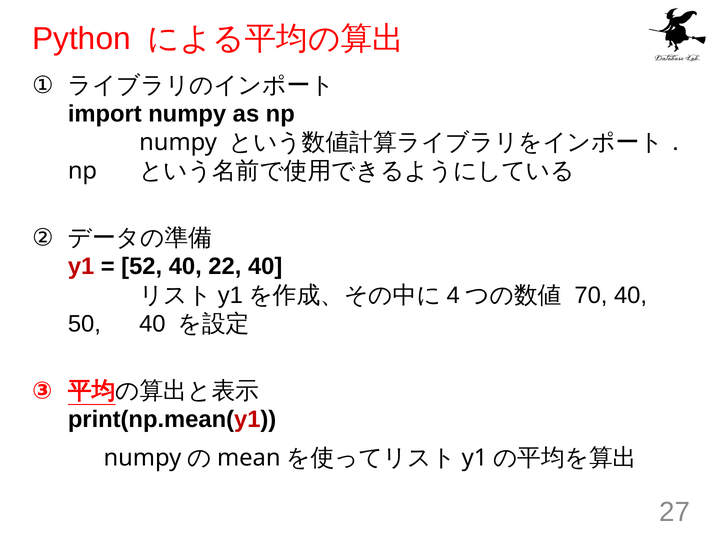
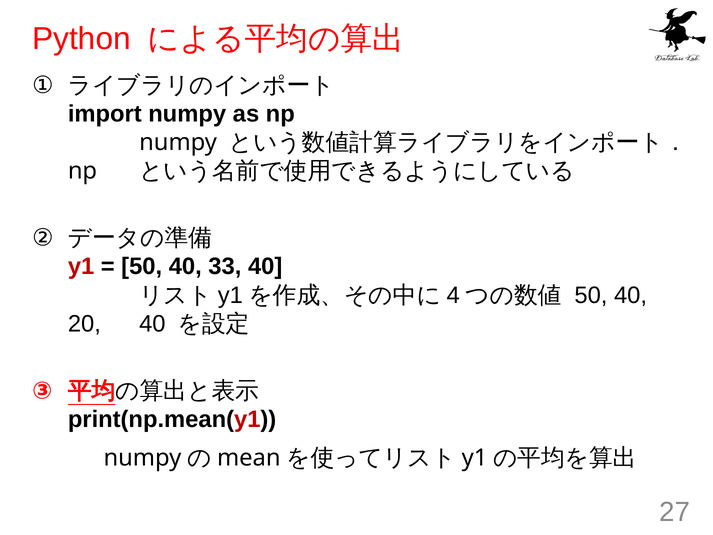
52: 52 -> 50 (142, 267)
22: 22 -> 33 (225, 267)
70: 70 -> 50 (591, 295)
50: 50 -> 20 (84, 324)
